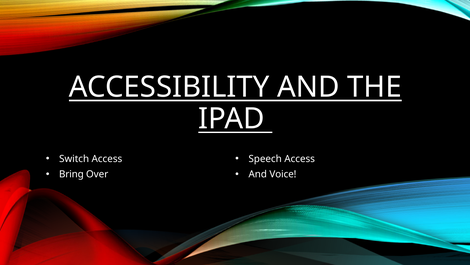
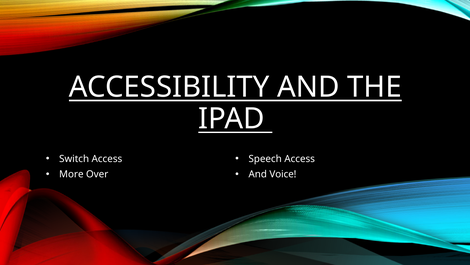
Bring: Bring -> More (71, 174)
